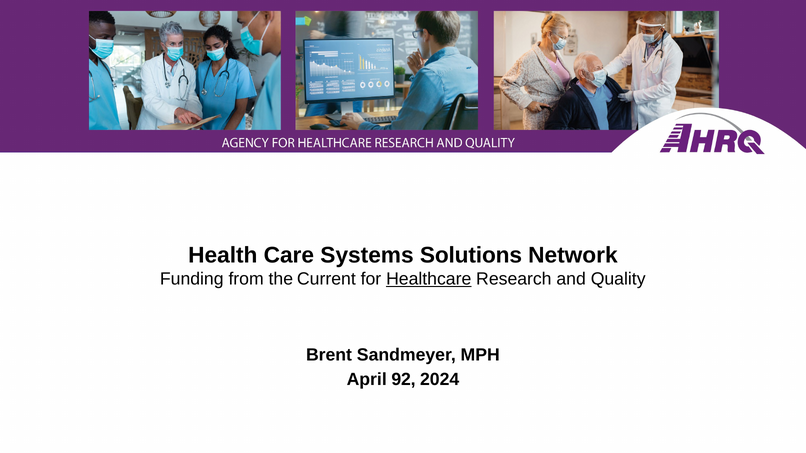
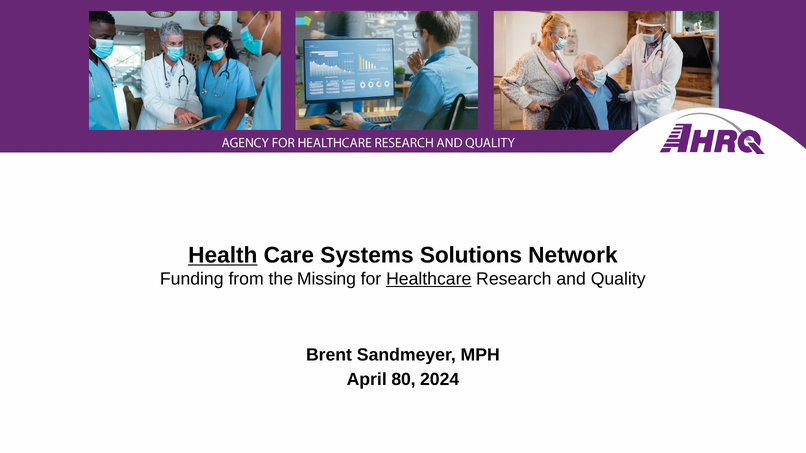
Health underline: none -> present (223, 255)
Current: Current -> Missing (326, 279)
92: 92 -> 80 (403, 380)
